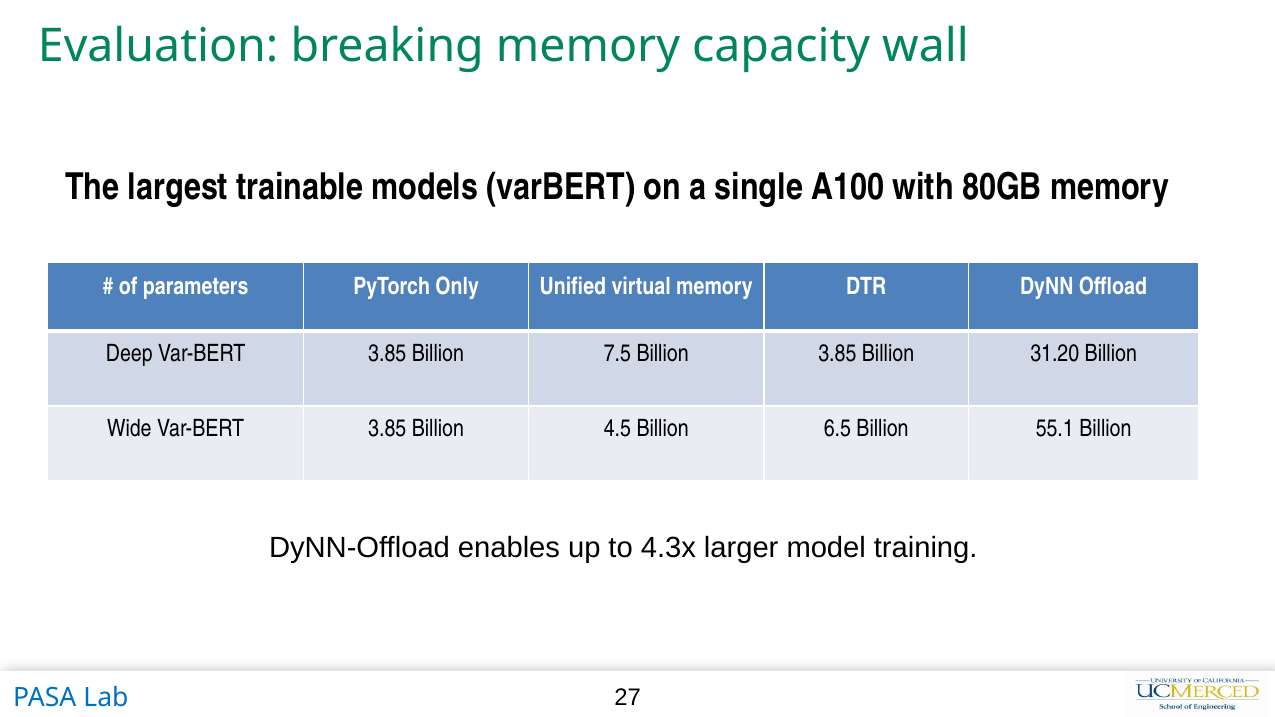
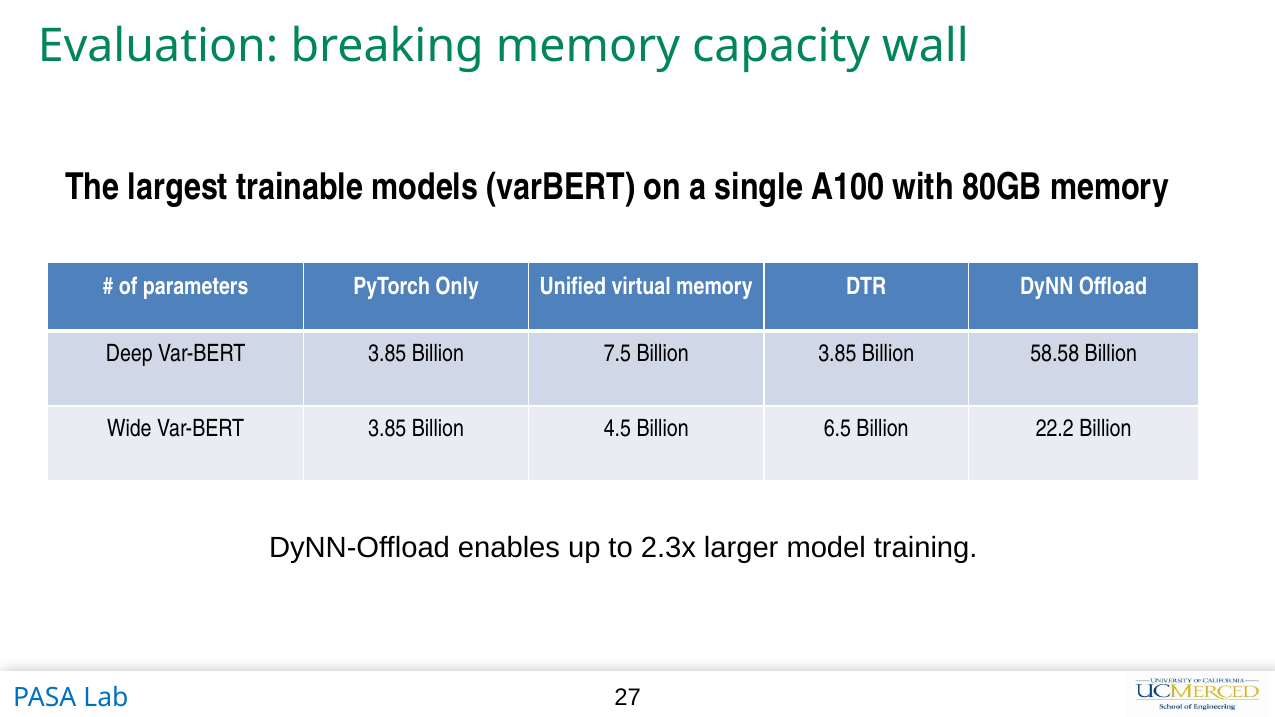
31.20: 31.20 -> 58.58 (1055, 354)
55.1: 55.1 -> 22.2 (1055, 429)
4.3x: 4.3x -> 2.3x (668, 548)
